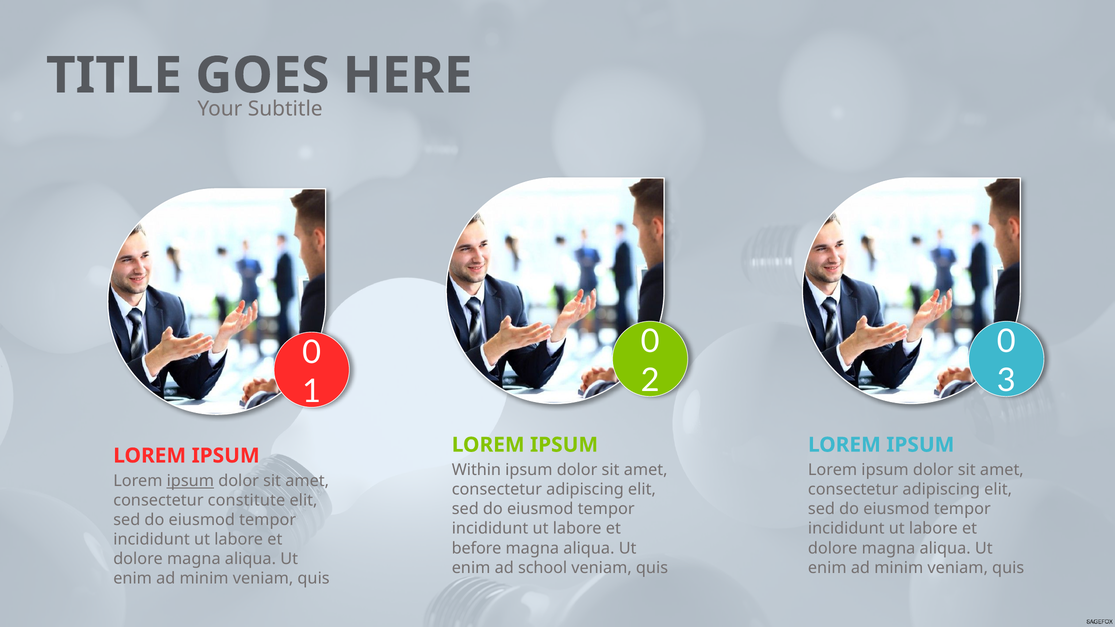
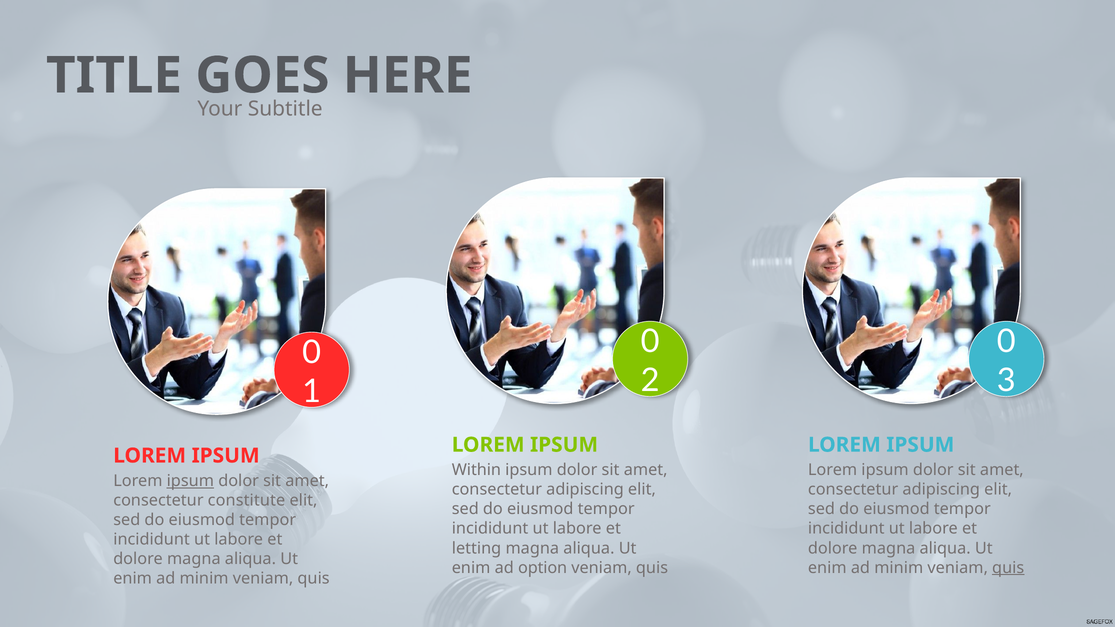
before: before -> letting (476, 548)
school: school -> option (543, 568)
quis underline: none -> present (1008, 568)
